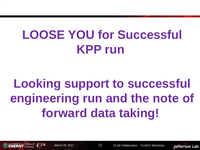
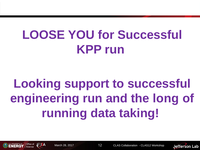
note: note -> long (166, 98)
forward: forward -> running (65, 113)
